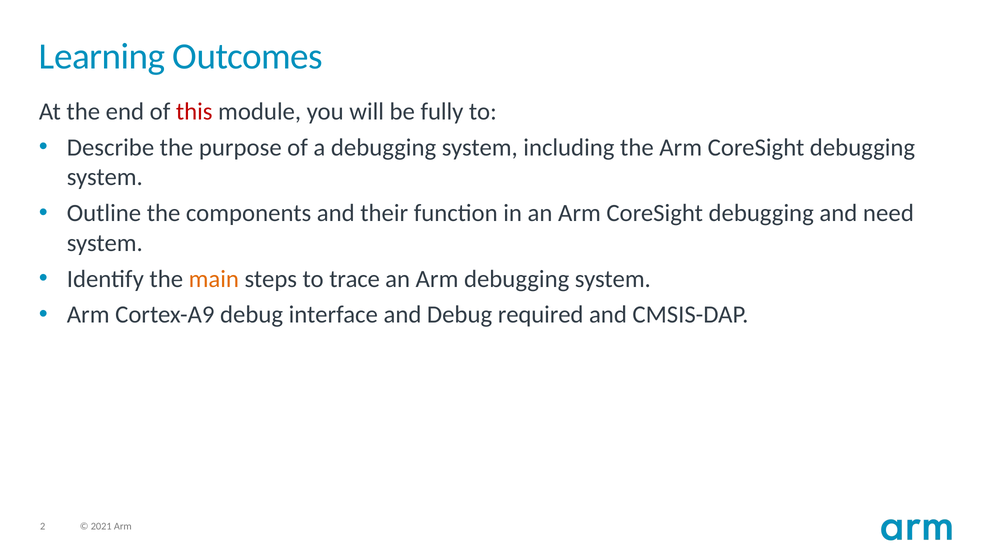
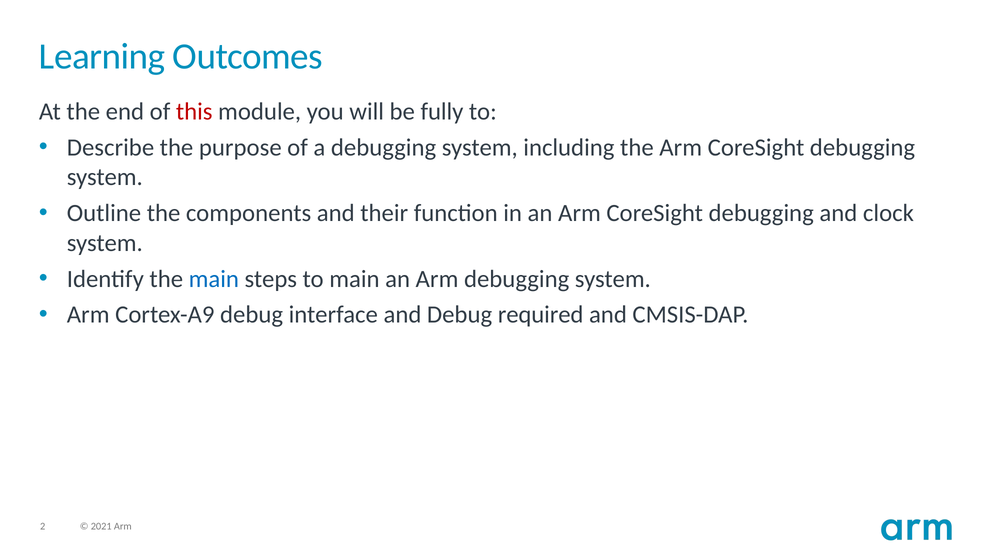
need: need -> clock (888, 213)
main colour: orange -> blue (214, 279)
to trace: trace -> main (354, 279)
